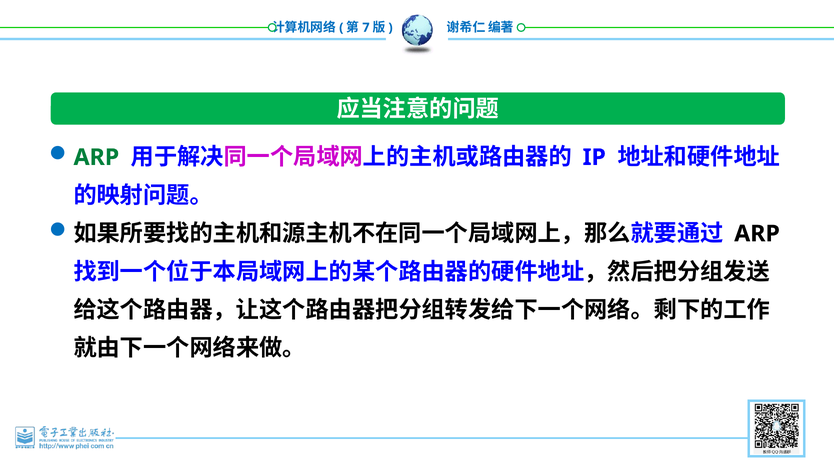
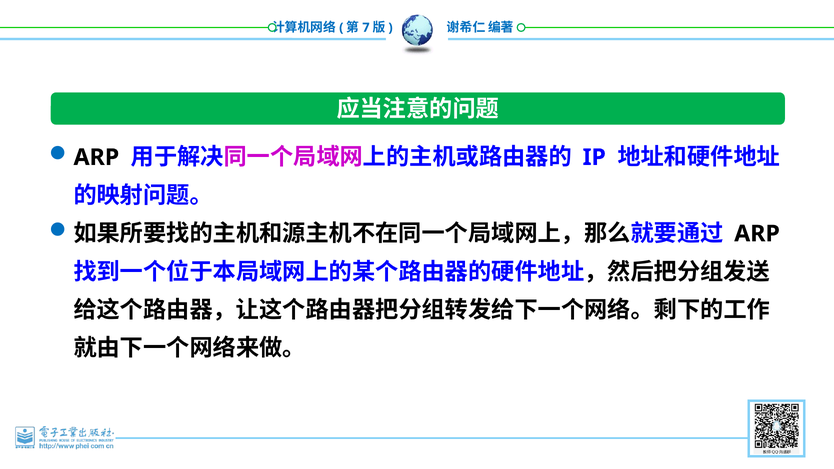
ARP colour: green -> black (96, 157)
